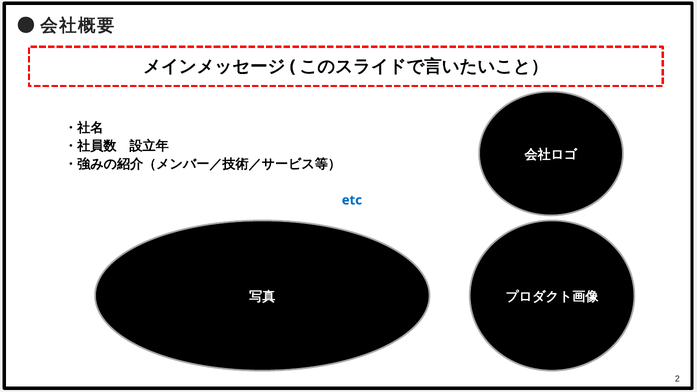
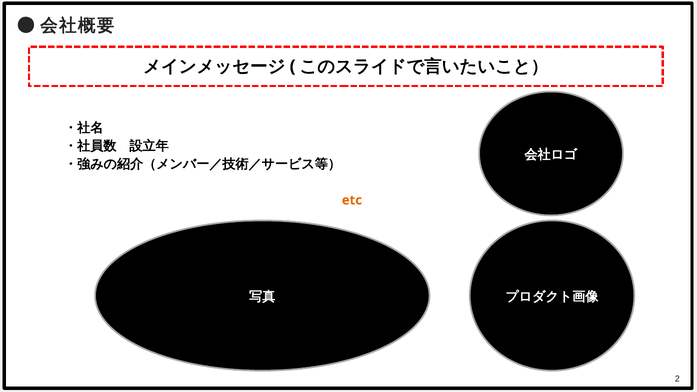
etc colour: blue -> orange (352, 200)
